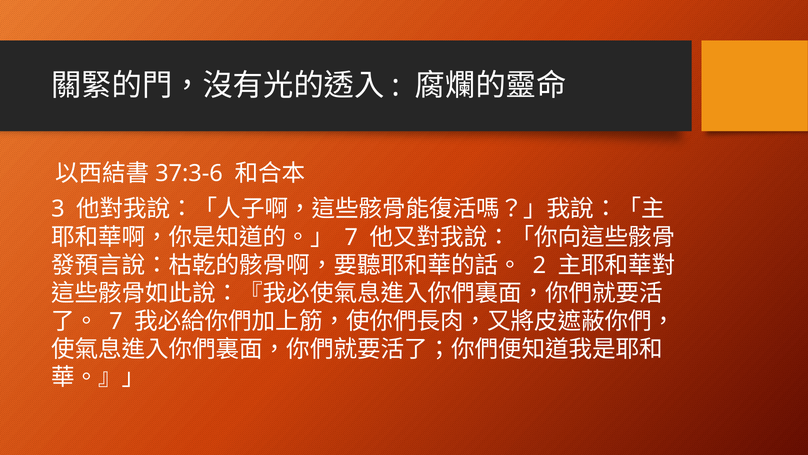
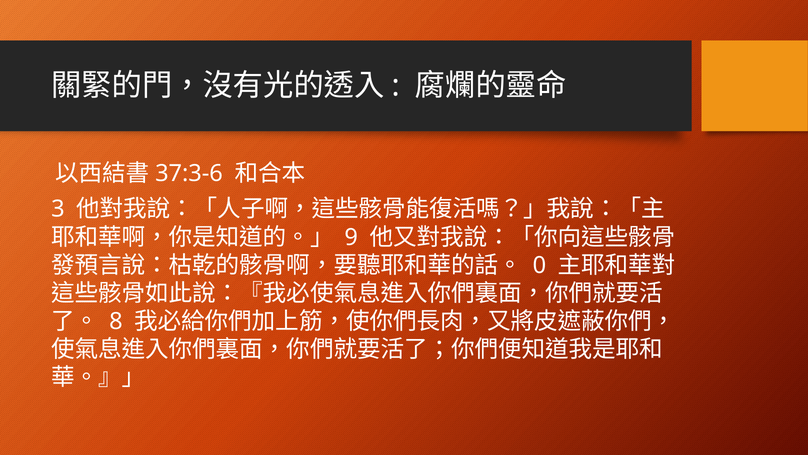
7: 7 -> 9 (351, 237)
2: 2 -> 0 (539, 265)
7: 7 -> 8 (116, 321)
